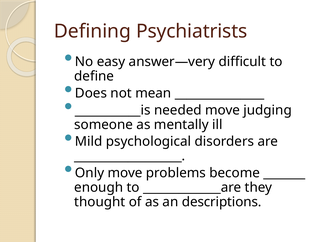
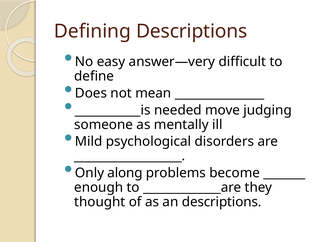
Defining Psychiatrists: Psychiatrists -> Descriptions (192, 31)
Only move: move -> along (125, 173)
